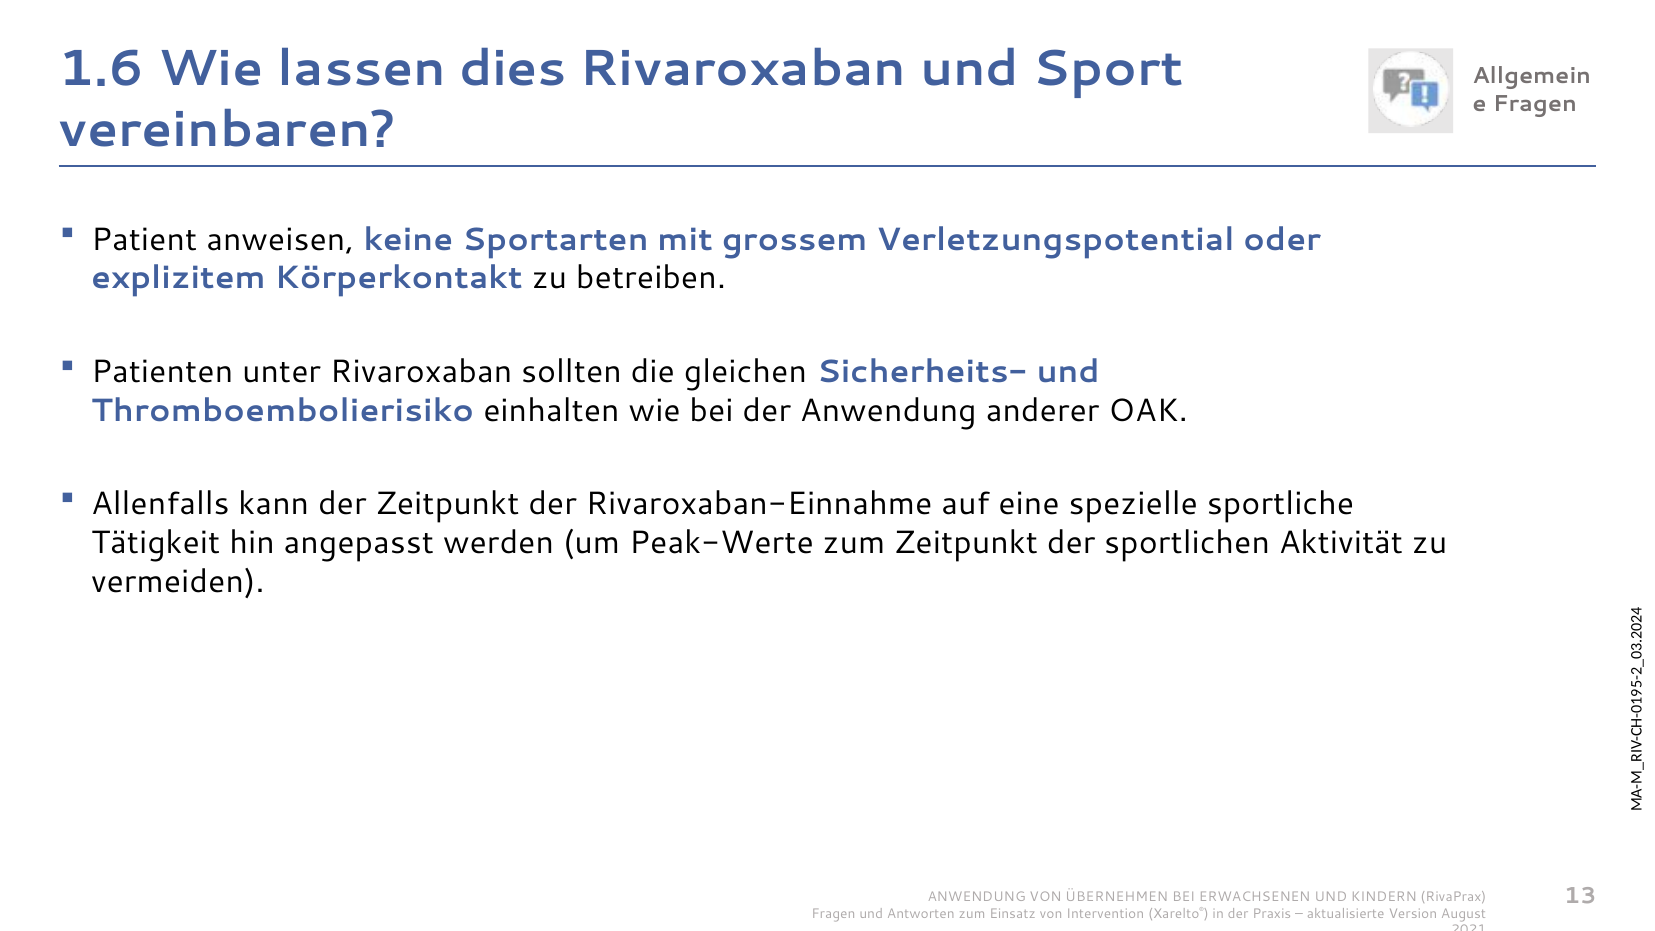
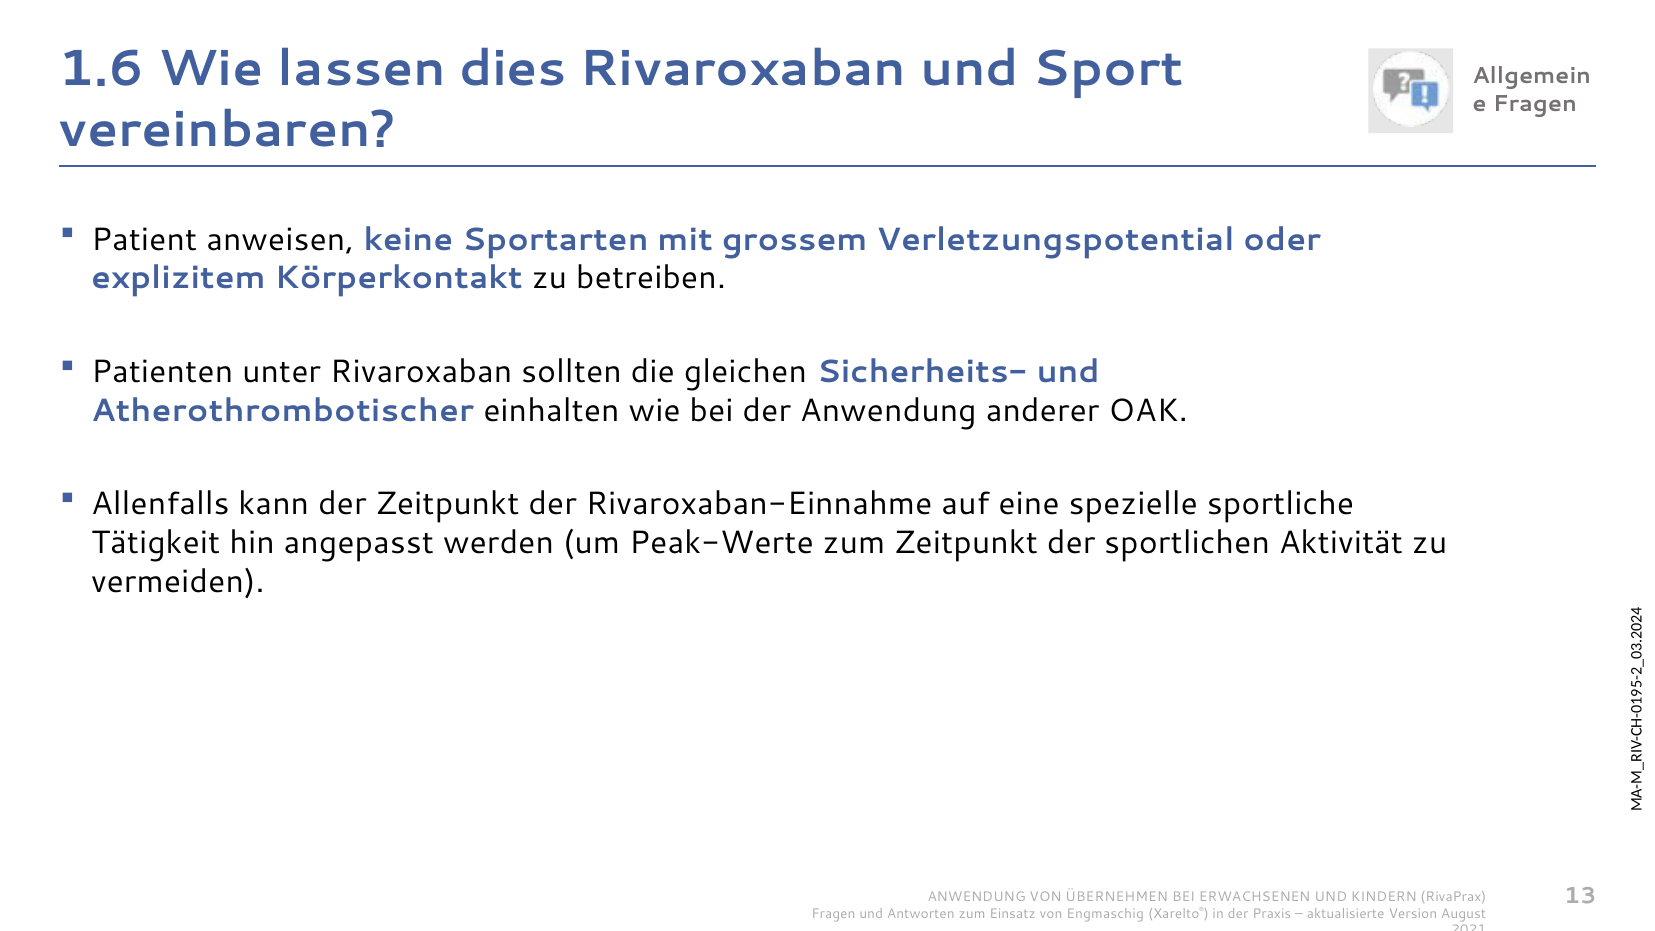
Thromboembolierisiko: Thromboembolierisiko -> Atherothrombotischer (283, 410)
Intervention: Intervention -> Engmaschig (1105, 913)
